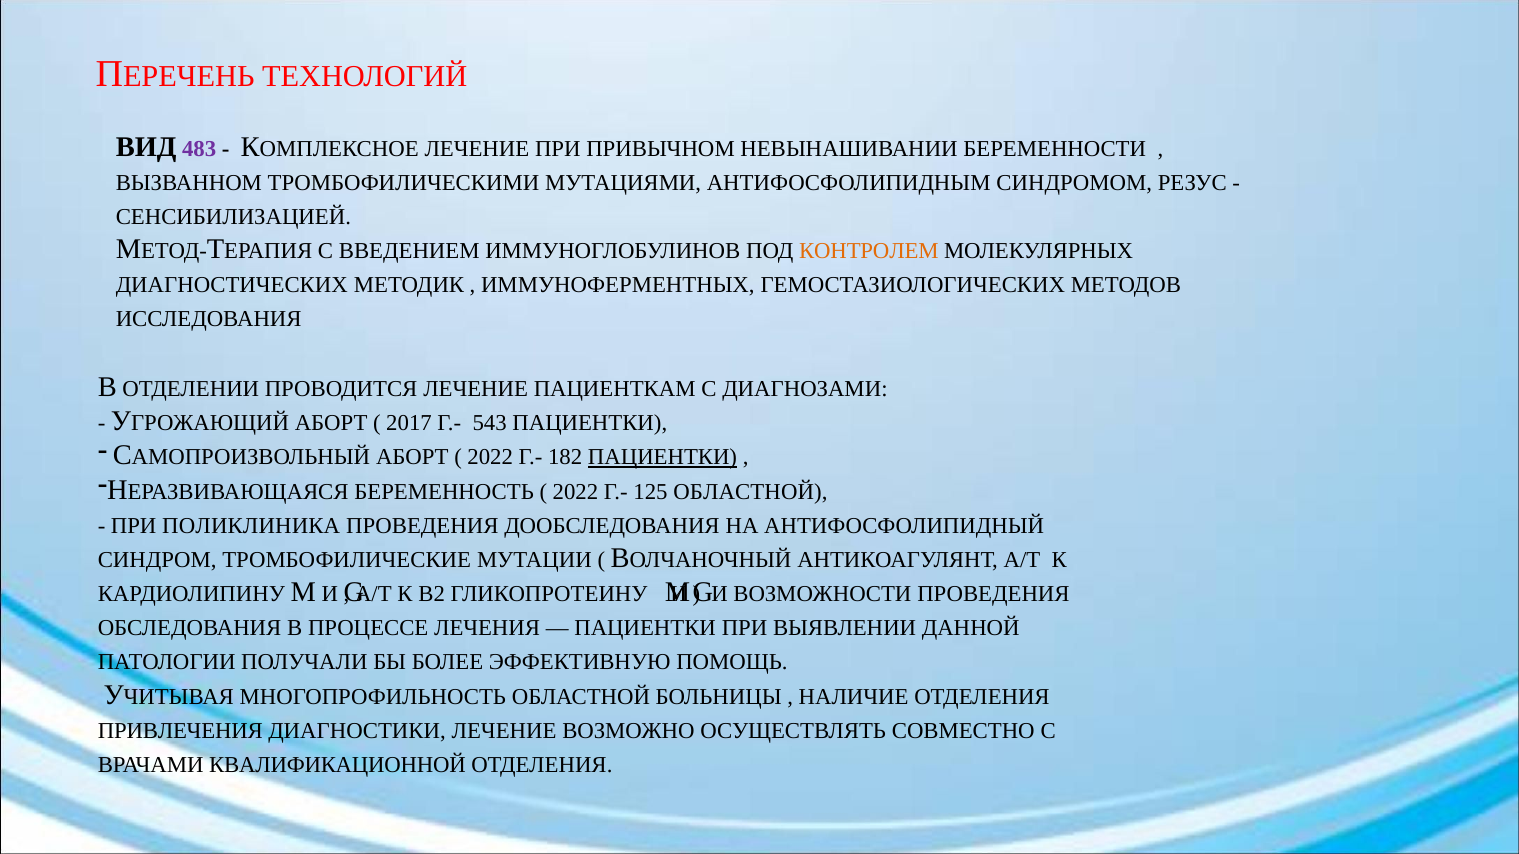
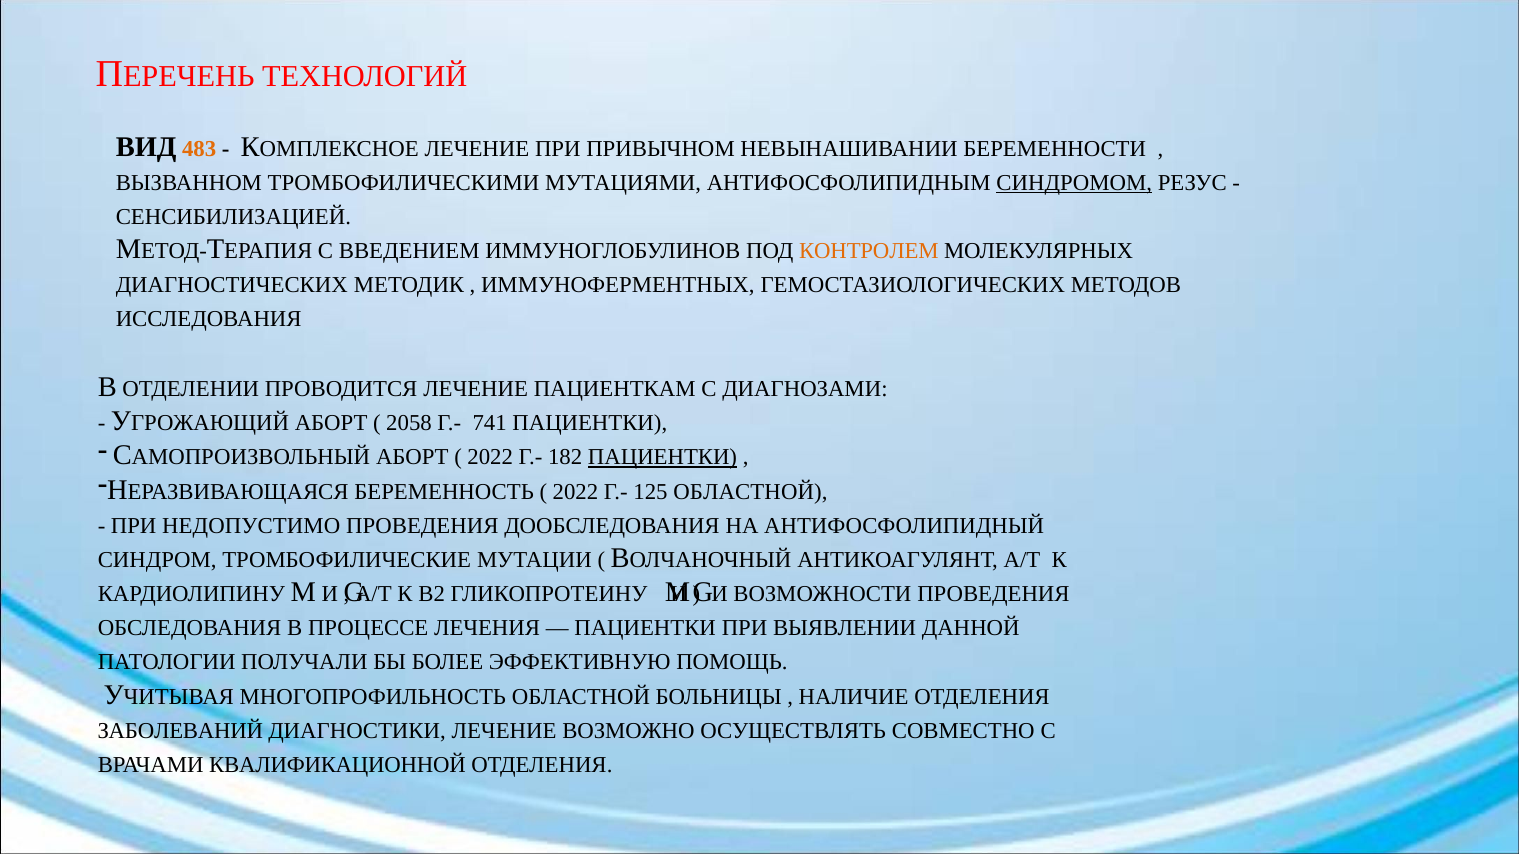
483 colour: purple -> orange (199, 149)
СИНДРОМОМ underline: none -> present (1074, 183)
2017: 2017 -> 2058 (409, 423)
543: 543 -> 741 (490, 423)
ПОЛИКЛИНИКА: ПОЛИКЛИНИКА -> НЕДОПУСТИМО (251, 526)
ПРИВЛЕЧЕНИЯ: ПРИВЛЕЧЕНИЯ -> ЗАБОЛЕВАНИЙ (180, 731)
